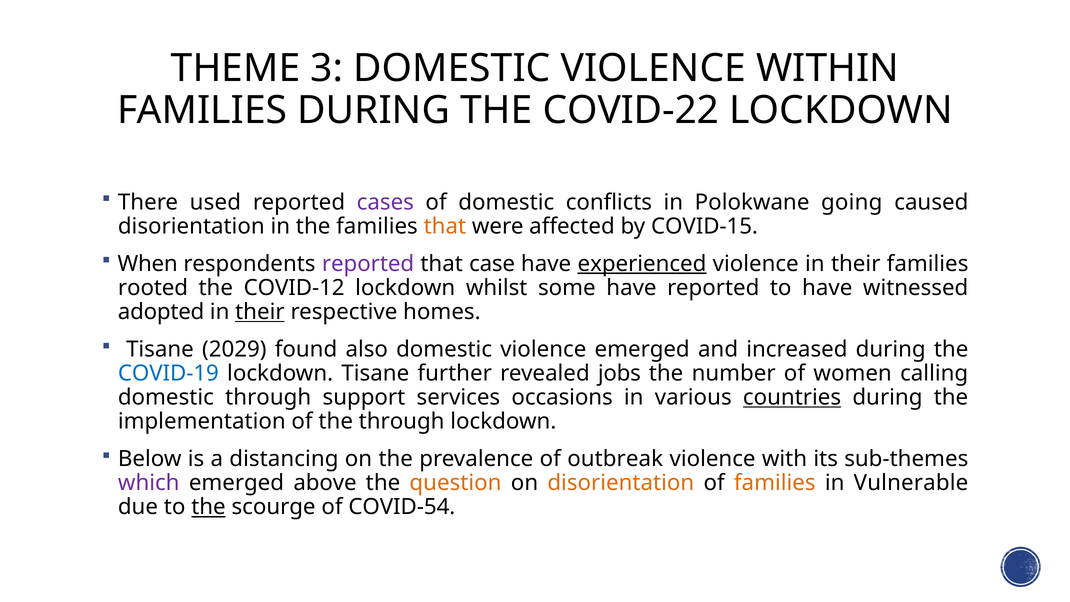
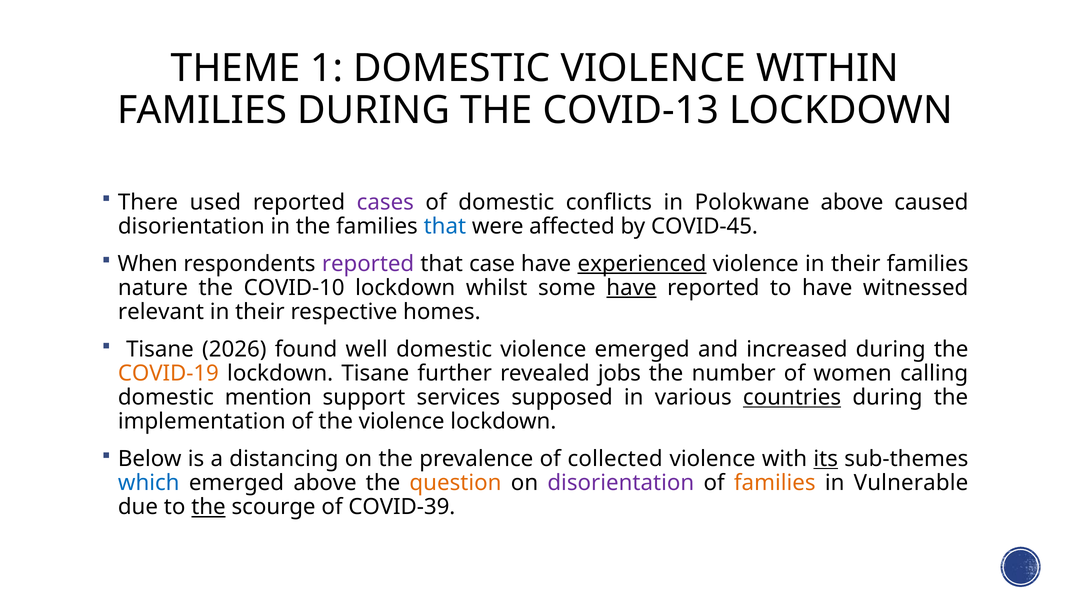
3: 3 -> 1 (327, 68)
COVID-22: COVID-22 -> COVID-13 (631, 111)
Polokwane going: going -> above (852, 202)
that colour: orange -> blue (445, 226)
COVID-15: COVID-15 -> COVID-45 (705, 226)
rooted: rooted -> nature (153, 288)
COVID-12: COVID-12 -> COVID-10 (294, 288)
have underline: none -> present (631, 288)
adopted: adopted -> relevant (161, 312)
their underline: present -> none (260, 312)
2029: 2029 -> 2026 (234, 349)
also: also -> well (367, 349)
COVID-19 colour: blue -> orange (168, 373)
domestic through: through -> mention (268, 397)
occasions: occasions -> supposed (562, 397)
the through: through -> violence (402, 421)
outbreak: outbreak -> collected (615, 459)
its underline: none -> present (826, 459)
which colour: purple -> blue (149, 483)
disorientation colour: orange -> purple (621, 483)
COVID-54: COVID-54 -> COVID-39 (402, 507)
